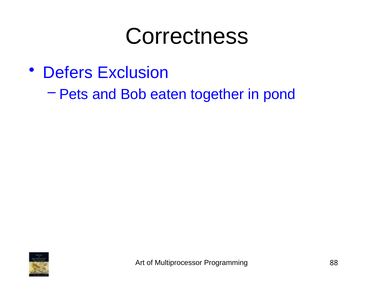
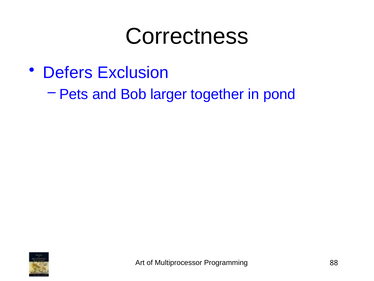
eaten: eaten -> larger (169, 94)
